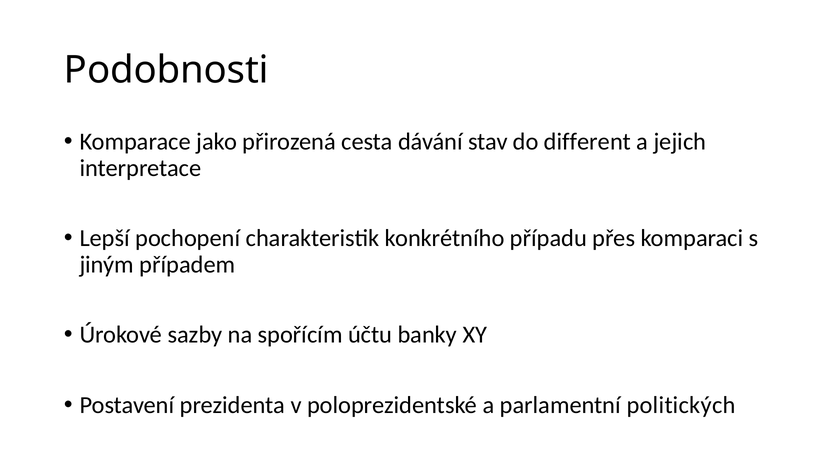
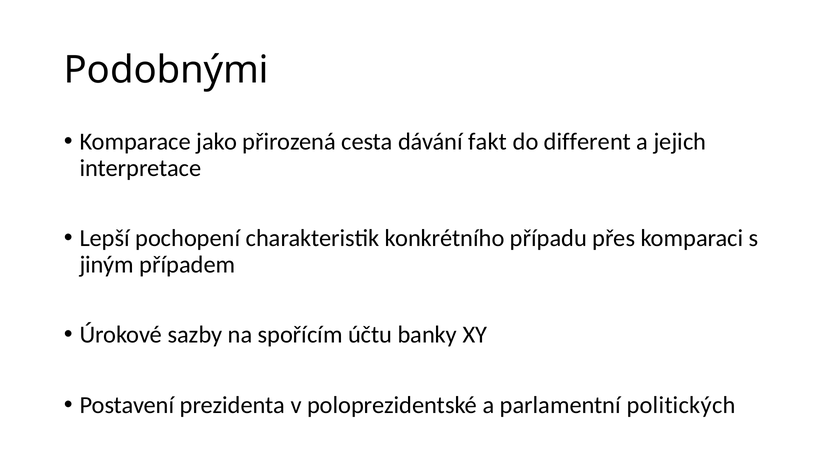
Podobnosti: Podobnosti -> Podobnými (166, 70)
stav: stav -> fakt (488, 142)
